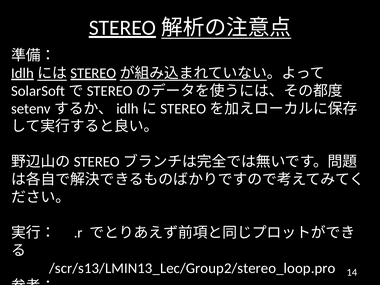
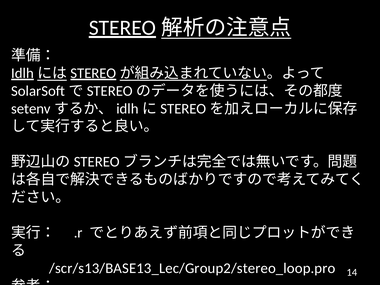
/scr/s13/LMIN13_Lec/Group2/stereo_loop.pro: /scr/s13/LMIN13_Lec/Group2/stereo_loop.pro -> /scr/s13/BASE13_Lec/Group2/stereo_loop.pro (192, 268)
